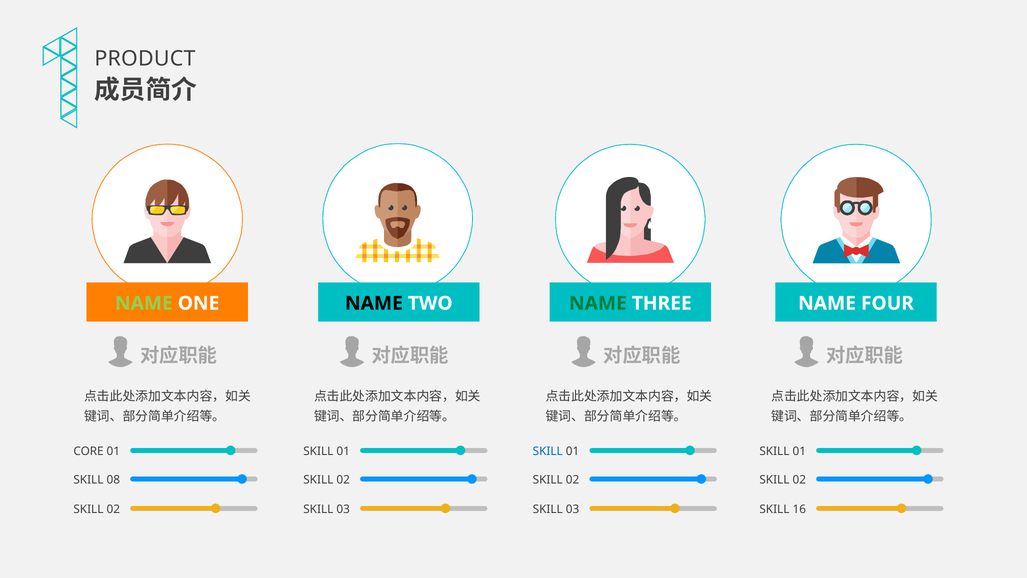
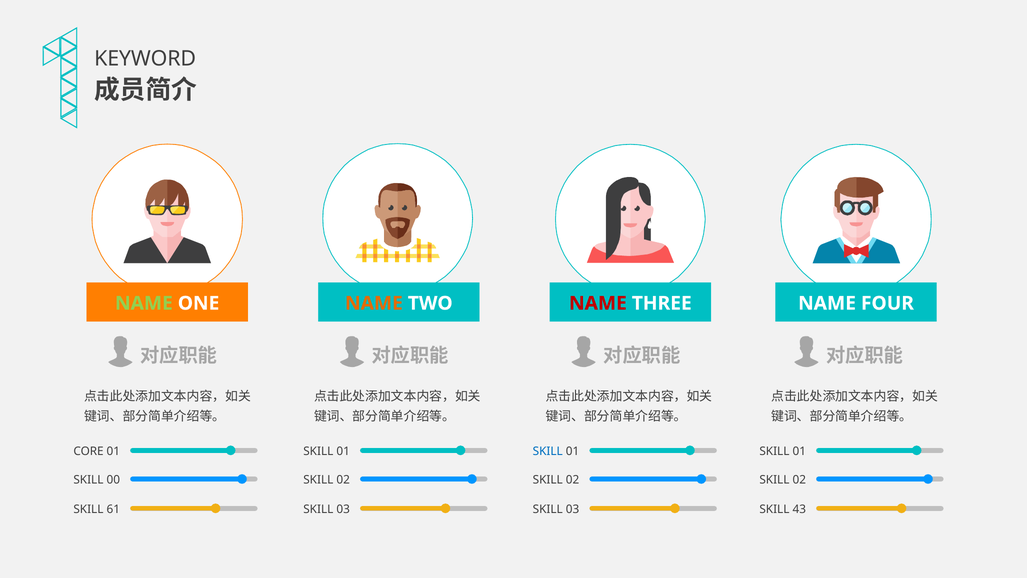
PRODUCT: PRODUCT -> KEYWORD (145, 59)
NAME colour: black -> orange (374, 303)
NAME colour: green -> red (598, 303)
08: 08 -> 00 (113, 480)
02: 02 -> 61 (113, 509)
16: 16 -> 43 (799, 509)
